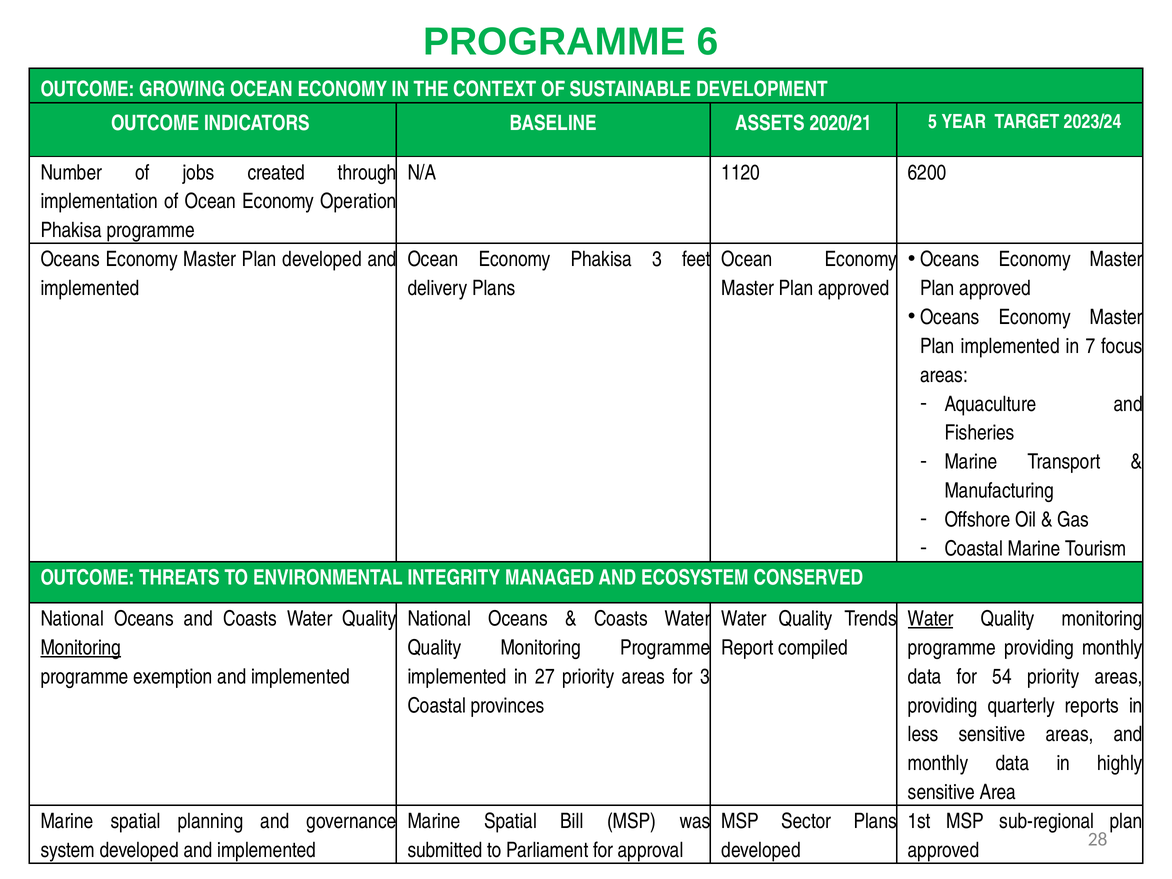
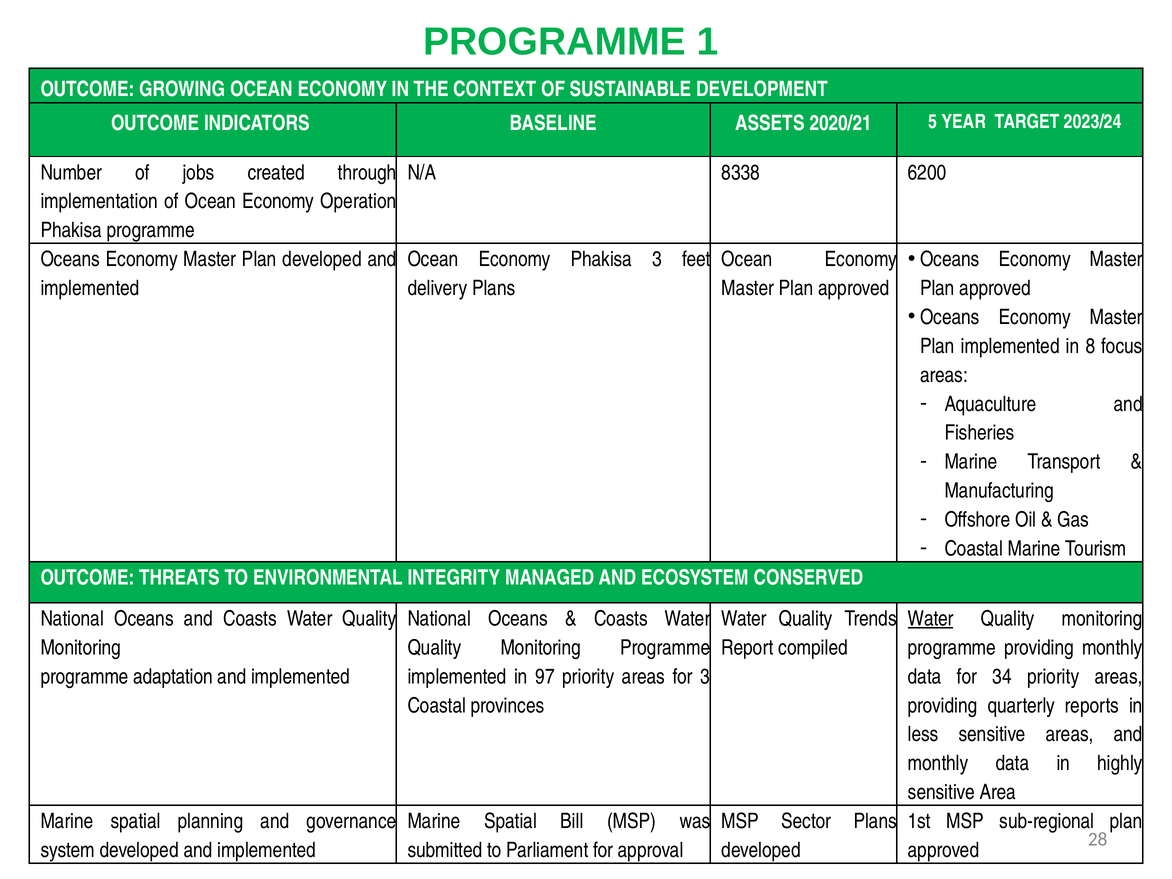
6: 6 -> 1 (708, 42)
1120: 1120 -> 8338 (741, 173)
7: 7 -> 8 (1090, 346)
Monitoring underline: present -> none (81, 648)
exemption: exemption -> adaptation (173, 677)
27: 27 -> 97 (545, 677)
54: 54 -> 34 (1002, 677)
